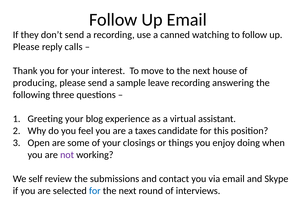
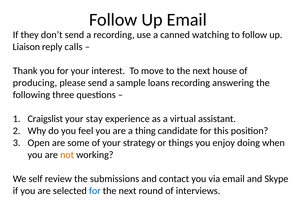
Please: Please -> Liaison (26, 47)
leave: leave -> loans (159, 83)
Greeting: Greeting -> Craigslist (45, 119)
blog: blog -> stay (94, 119)
taxes: taxes -> thing (145, 131)
closings: closings -> strategy (139, 143)
not colour: purple -> orange (67, 155)
